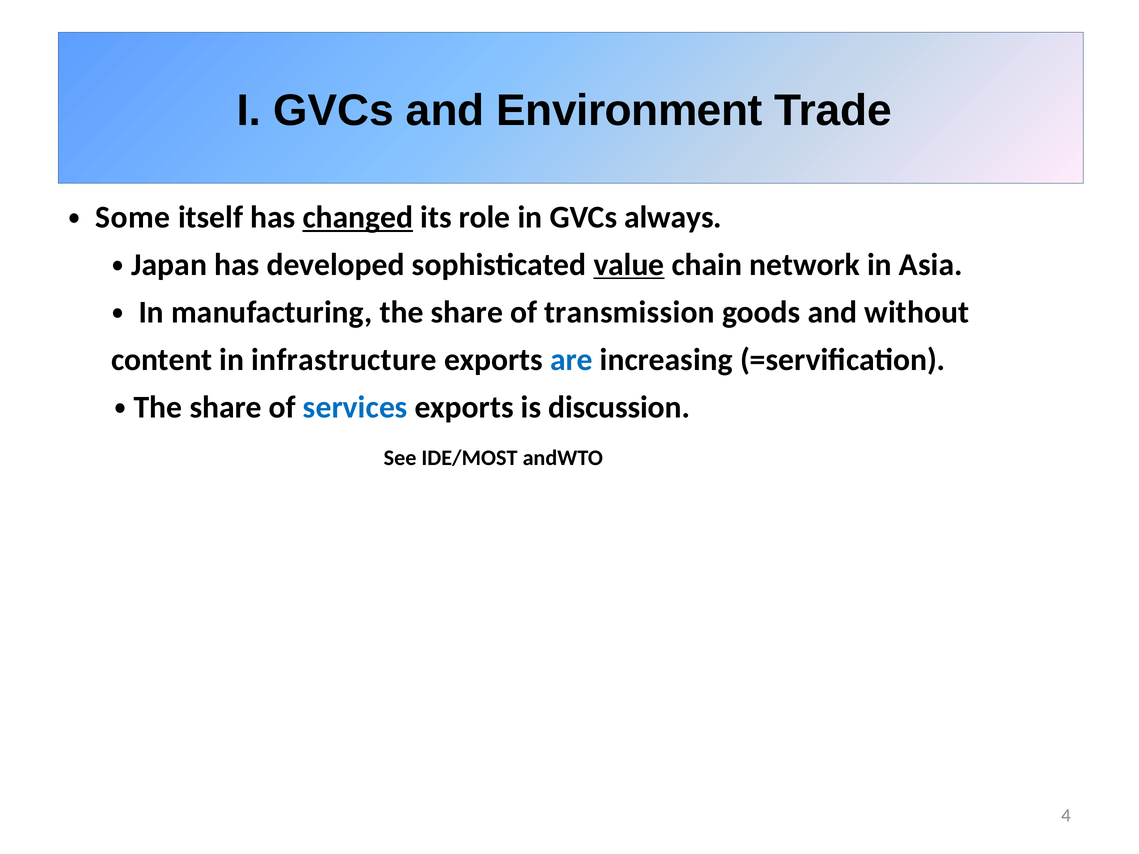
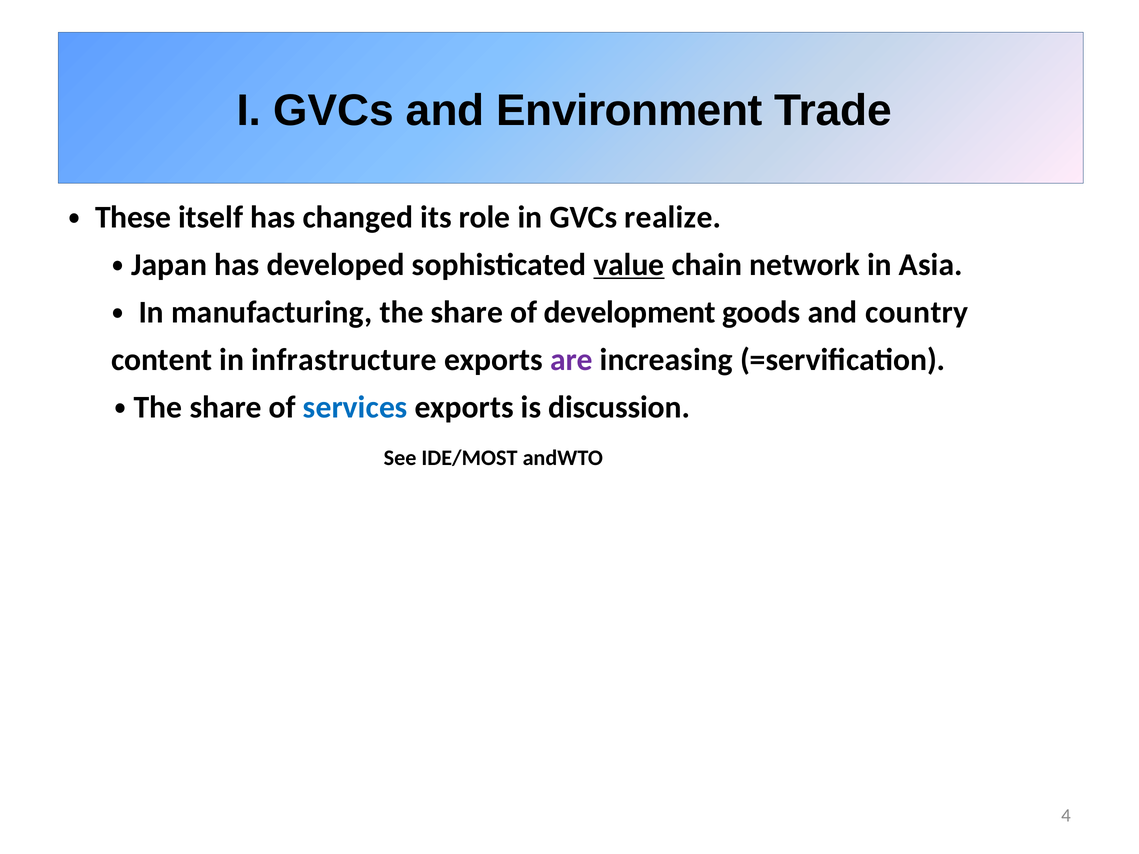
Some: Some -> These (133, 217)
changed underline: present -> none (358, 217)
always: always -> realize (673, 217)
transmission: transmission -> development (630, 312)
without: without -> country (917, 312)
are colour: blue -> purple (571, 360)
